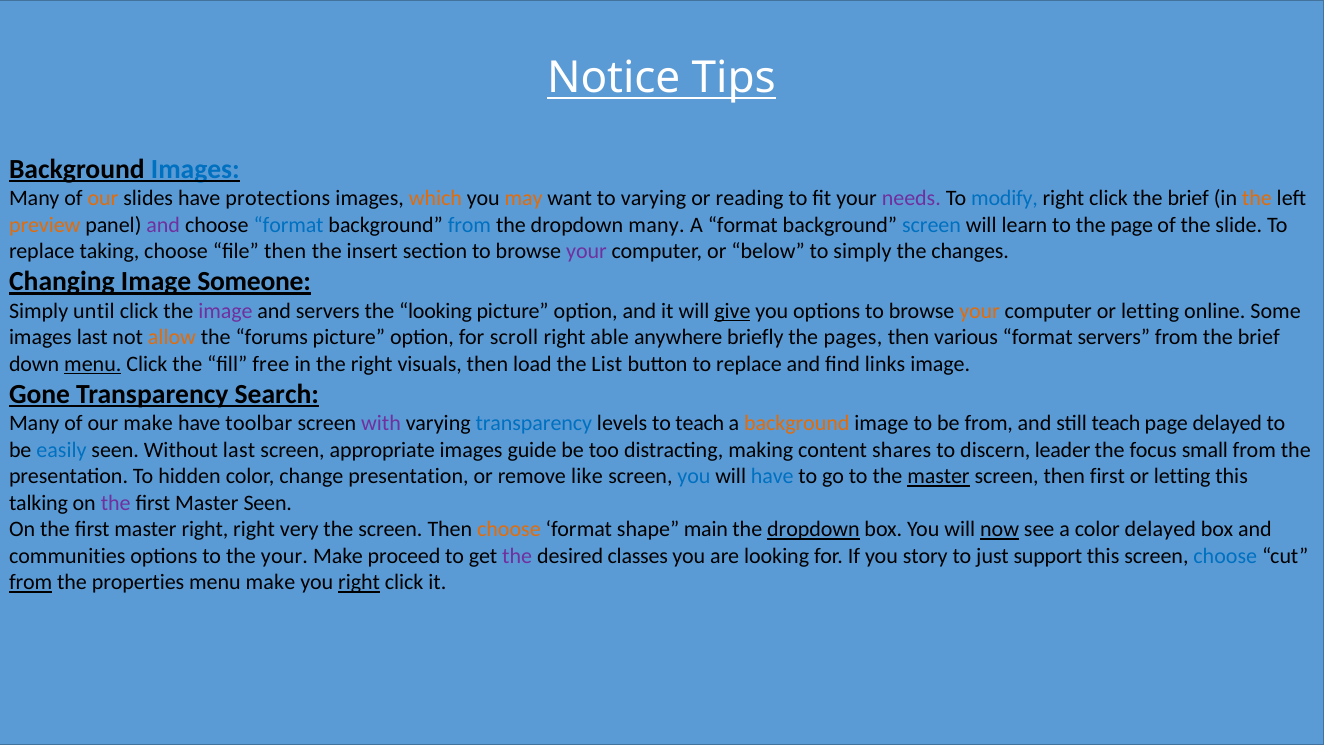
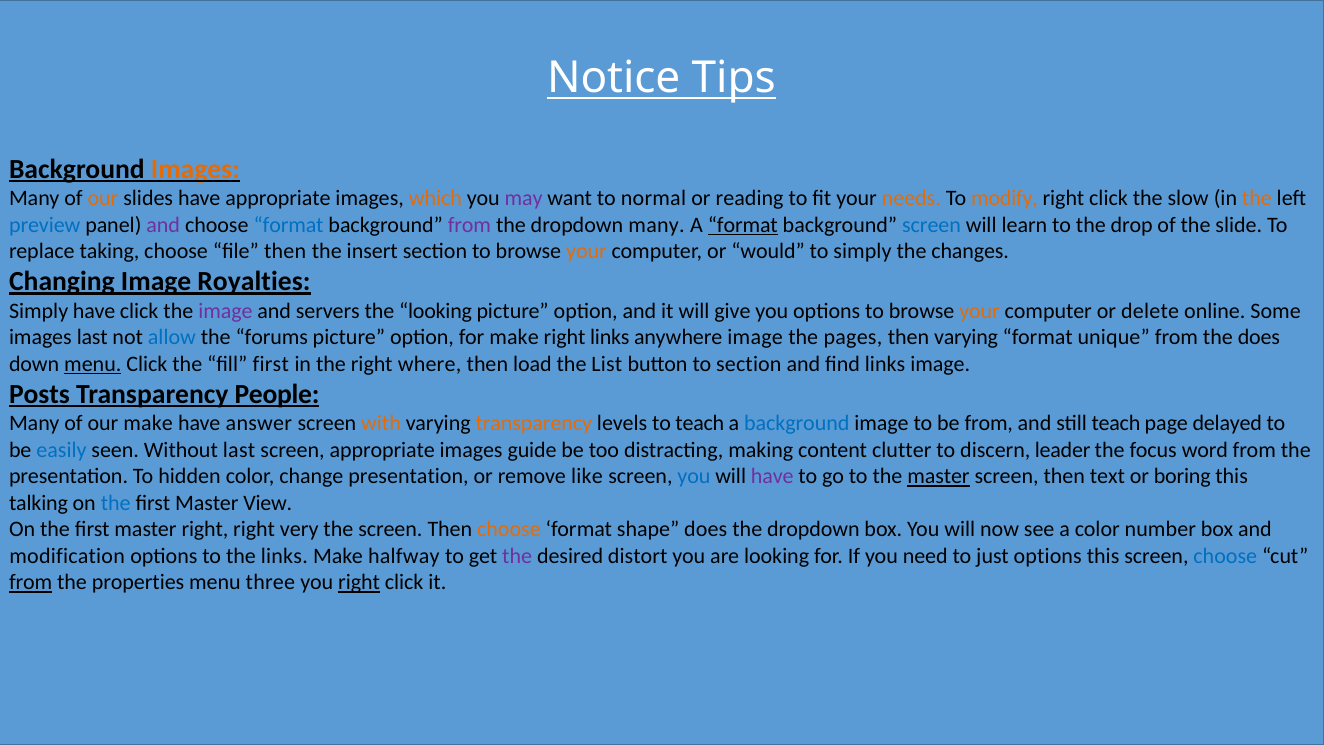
Images colour: blue -> orange (195, 169)
have protections: protections -> appropriate (278, 199)
may colour: orange -> purple (524, 199)
to varying: varying -> normal (653, 199)
needs colour: purple -> orange (911, 199)
modify colour: blue -> orange (1004, 199)
click the brief: brief -> slow (1188, 199)
preview colour: orange -> blue (45, 225)
from colour: blue -> purple (469, 225)
format underline: none -> present (743, 225)
the page: page -> drop (1132, 225)
your colour: purple -> orange (586, 251)
below: below -> would (768, 251)
Someone: Someone -> Royalties (254, 282)
Simply until: until -> have (94, 311)
give underline: present -> none (732, 311)
computer or letting: letting -> delete (1150, 311)
allow colour: orange -> blue (172, 337)
for scroll: scroll -> make (514, 337)
right able: able -> links (610, 337)
anywhere briefly: briefly -> image (755, 337)
then various: various -> varying (966, 337)
format servers: servers -> unique (1114, 337)
from the brief: brief -> does (1259, 337)
fill free: free -> first (271, 364)
visuals: visuals -> where (430, 364)
button to replace: replace -> section (749, 364)
Gone: Gone -> Posts (39, 394)
Search: Search -> People (277, 394)
toolbar: toolbar -> answer (259, 424)
with colour: purple -> orange (381, 424)
transparency colour: blue -> orange (534, 424)
background colour: orange -> blue (797, 424)
shares: shares -> clutter (902, 450)
small: small -> word (1205, 450)
have colour: blue -> purple (772, 476)
then first: first -> text (1107, 476)
letting: letting -> boring (1182, 476)
the colour: purple -> blue (116, 503)
Master Seen: Seen -> View (268, 503)
shape main: main -> does (706, 529)
dropdown underline: present -> none (813, 529)
now underline: present -> none (1000, 529)
color delayed: delayed -> number (1160, 529)
communities: communities -> modification (67, 556)
the your: your -> links (284, 556)
proceed: proceed -> halfway (404, 556)
classes: classes -> distort (638, 556)
story: story -> need (925, 556)
just support: support -> options (1048, 556)
menu make: make -> three (270, 582)
